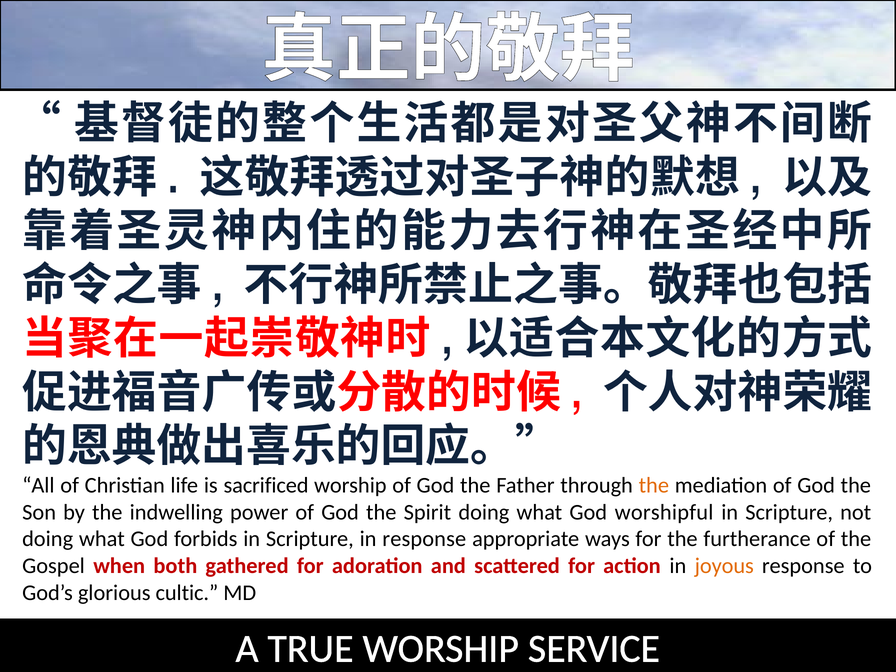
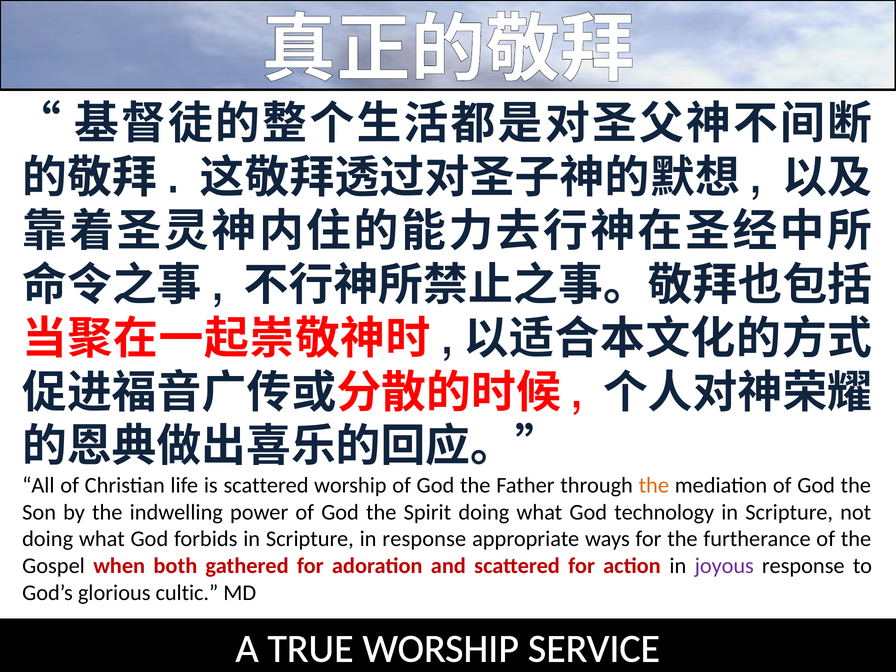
is sacrificed: sacrificed -> scattered (266, 485)
worshipful: worshipful -> technology (664, 512)
joyous colour: orange -> purple (724, 566)
